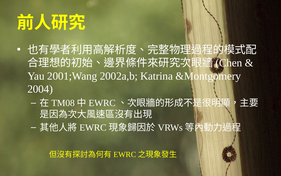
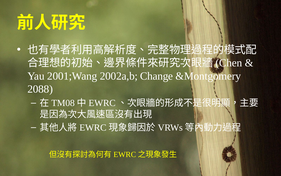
Katrina: Katrina -> Change (157, 76)
2004: 2004 -> 2088 (40, 89)
